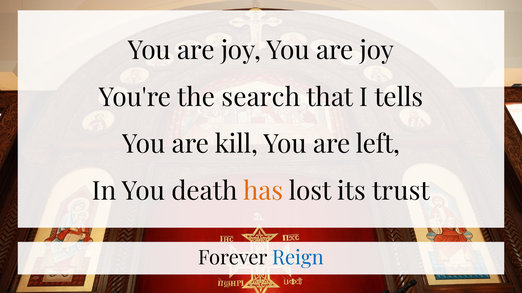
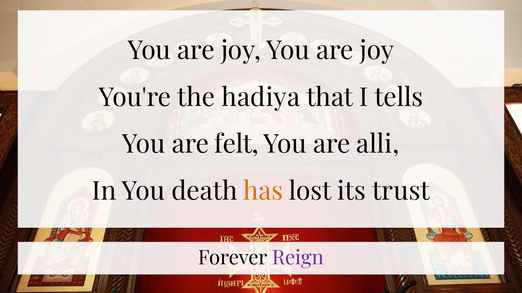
search: search -> hadiya (261, 98)
kill: kill -> felt (236, 145)
left: left -> alli (378, 145)
Reign colour: blue -> purple (298, 259)
